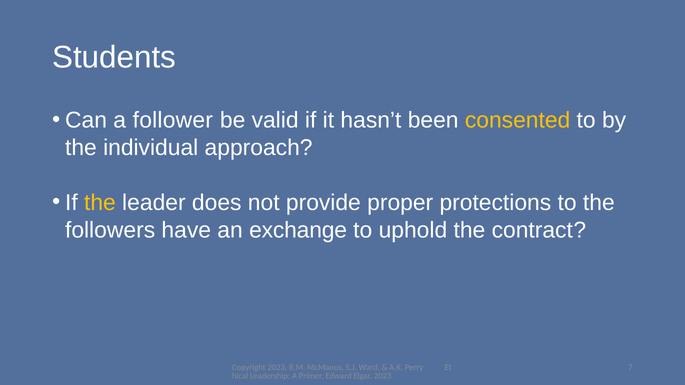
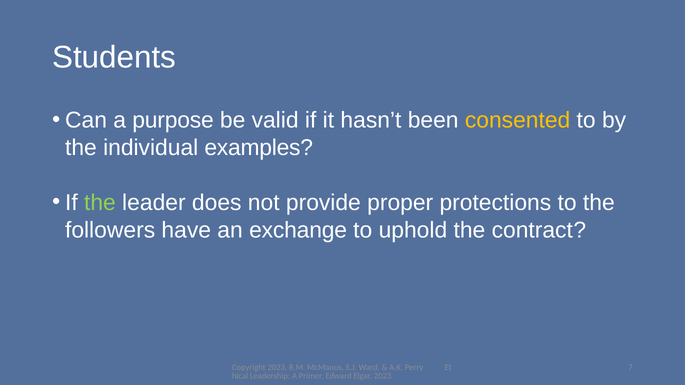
follower: follower -> purpose (173, 120)
approach: approach -> examples (259, 148)
the colour: yellow -> light green (100, 203)
